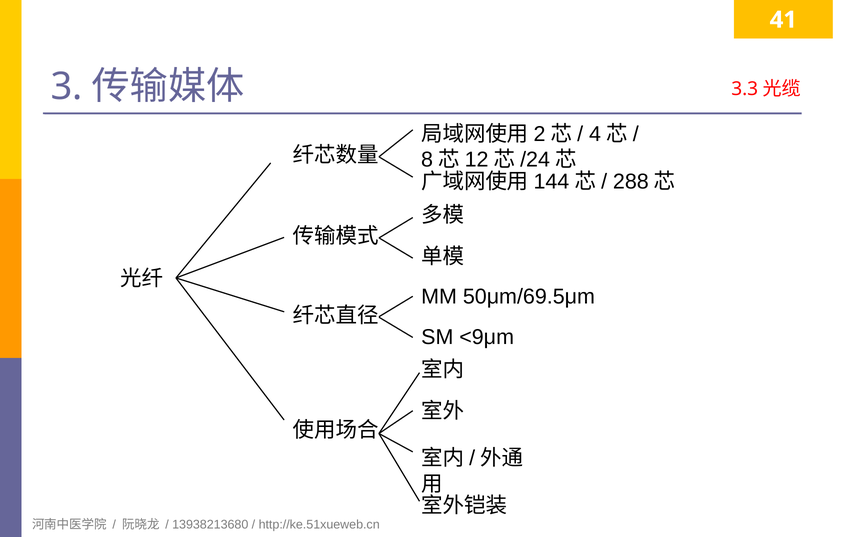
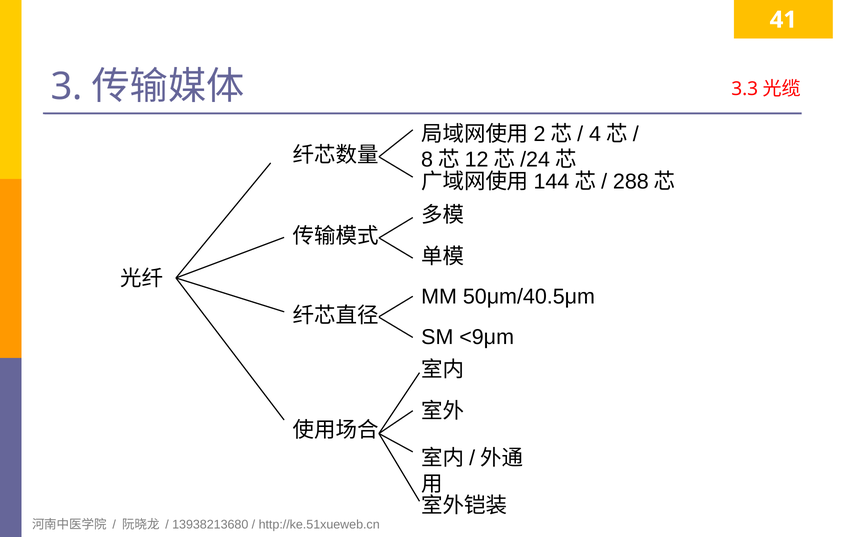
50μm/69.5μm: 50μm/69.5μm -> 50μm/40.5μm (529, 297)
